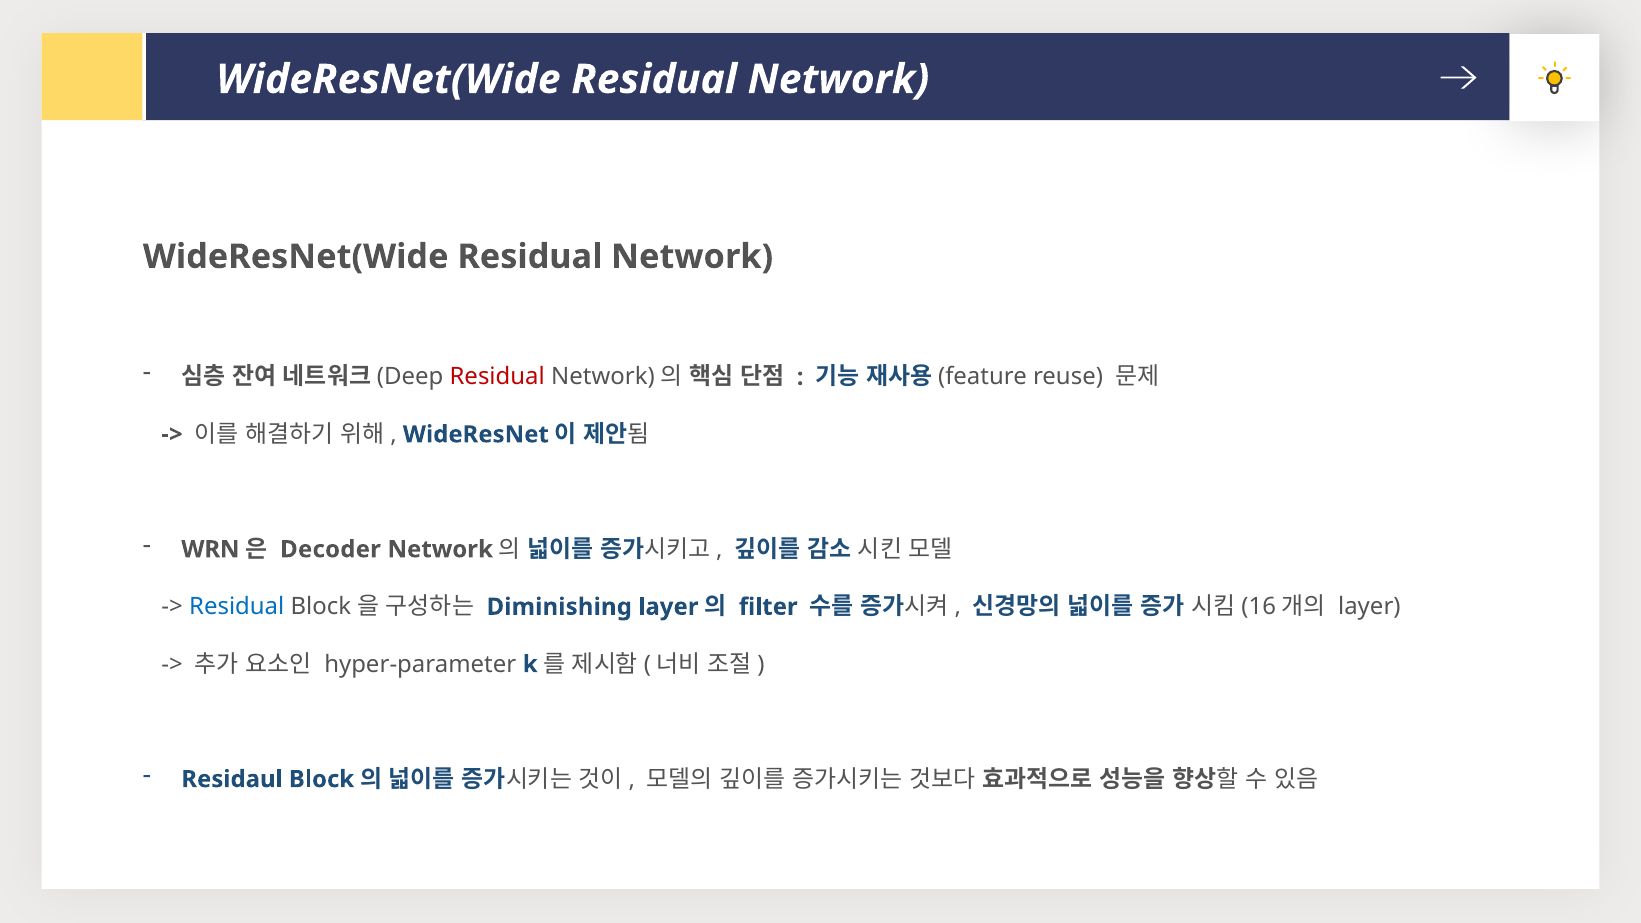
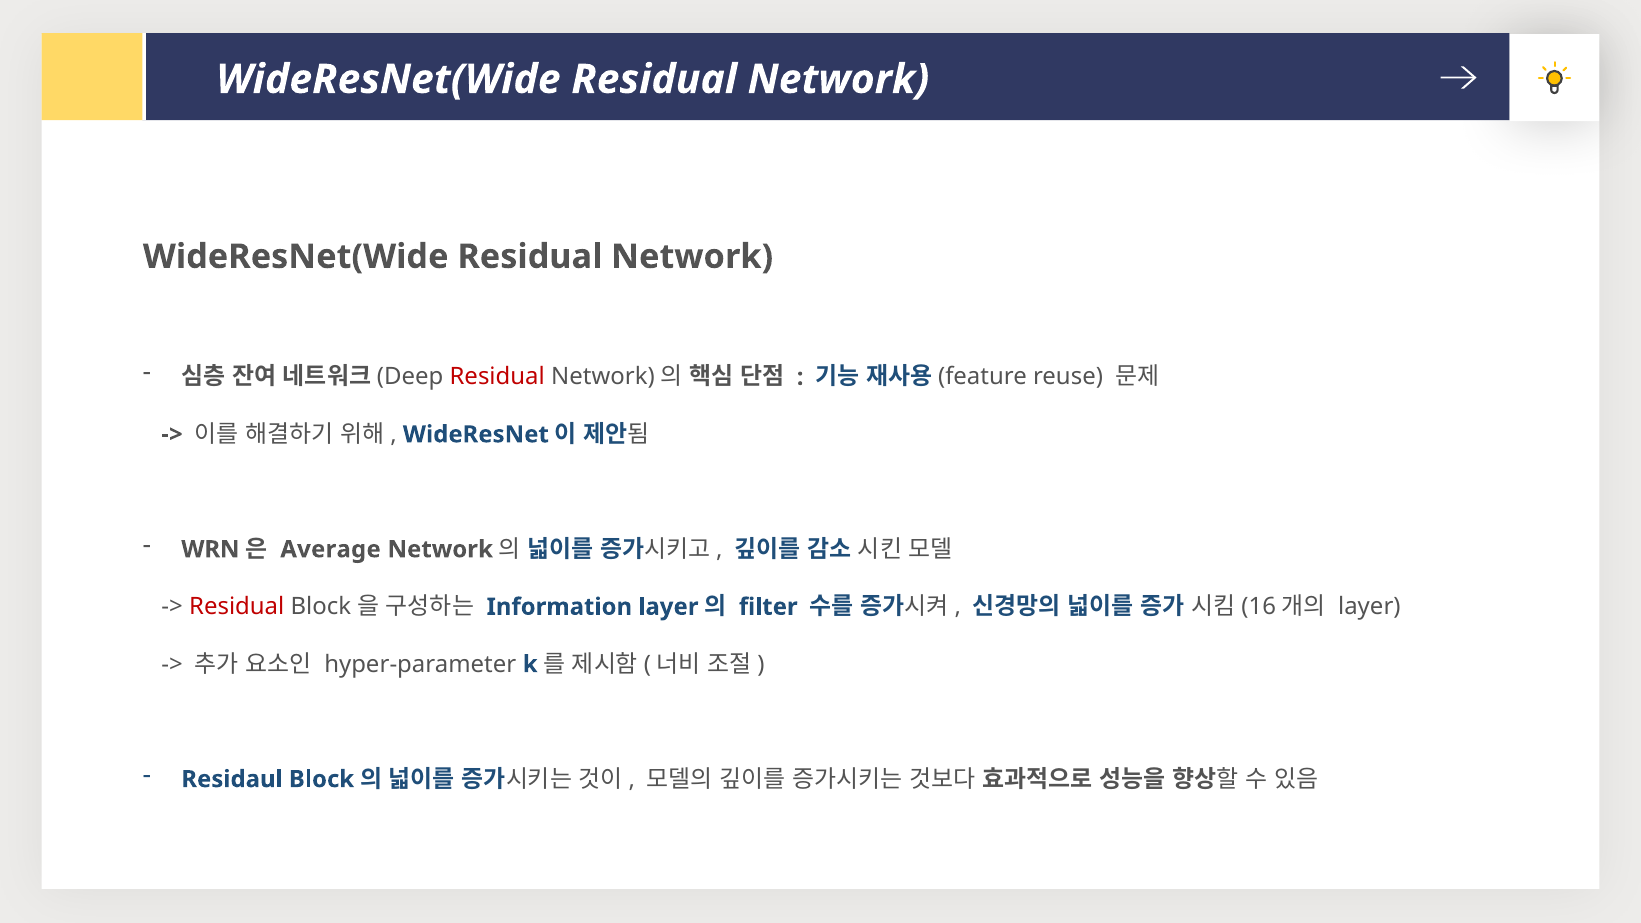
Decoder: Decoder -> Average (331, 549)
Residual colour: blue -> red (237, 607)
Diminishing: Diminishing -> Information (559, 607)
